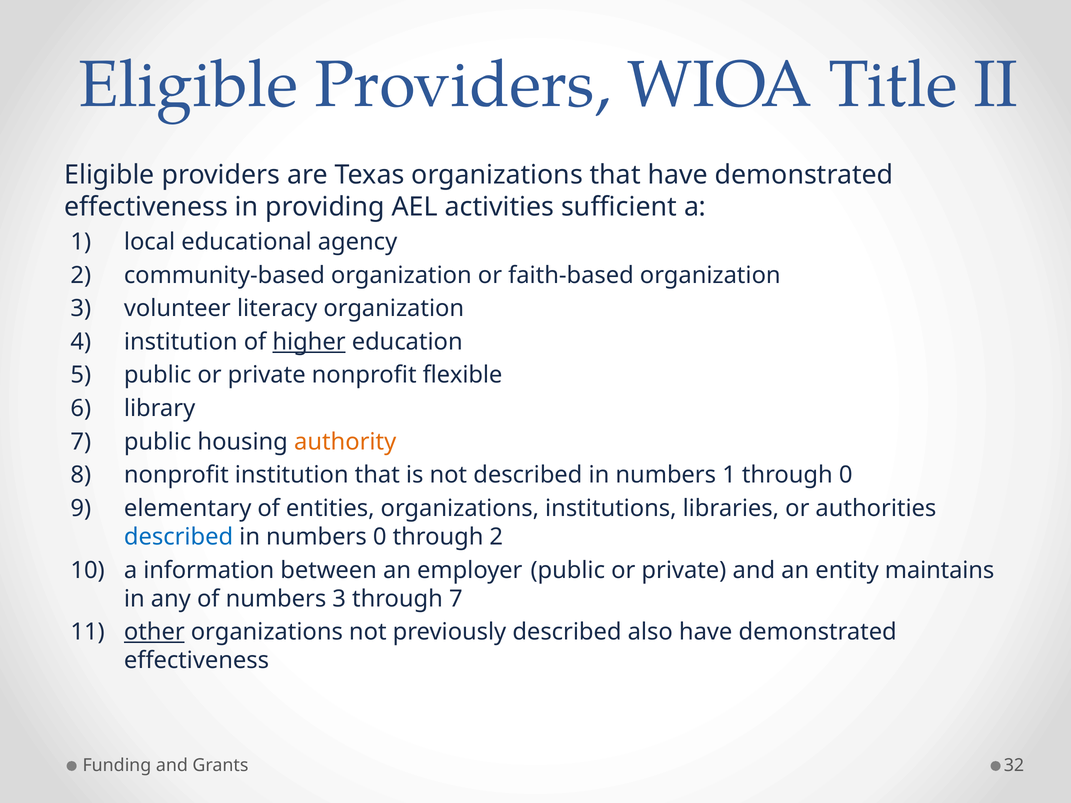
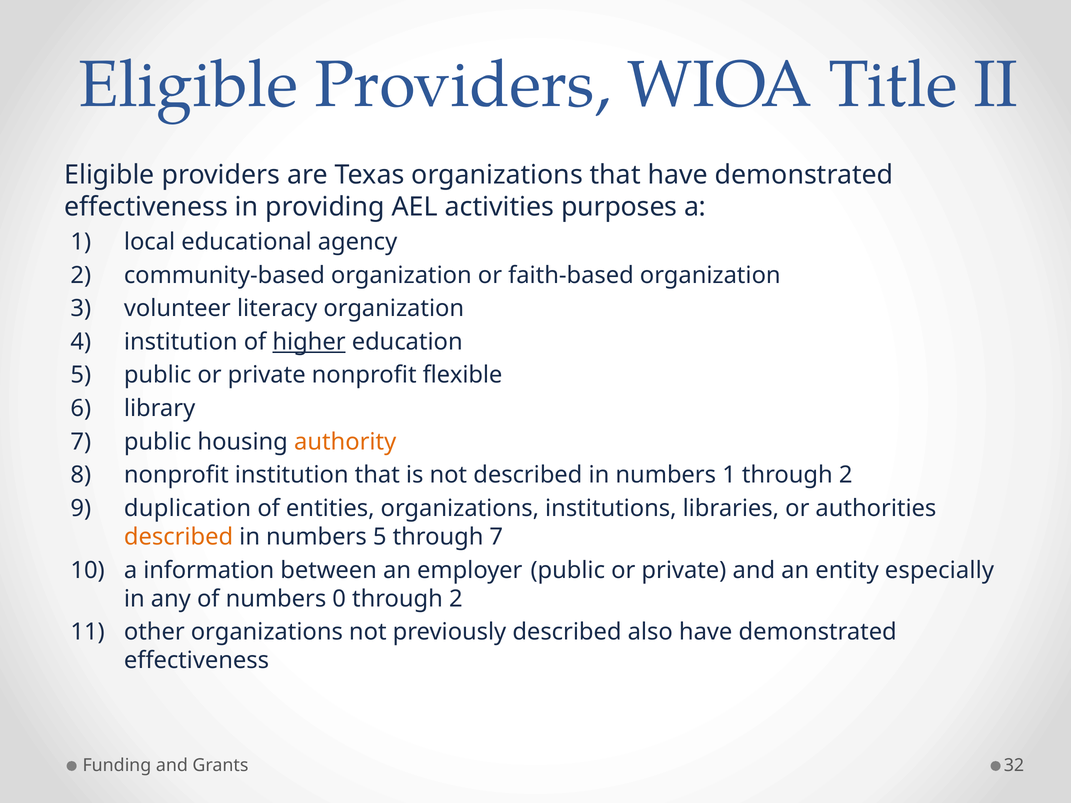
sufficient: sufficient -> purposes (619, 207)
1 through 0: 0 -> 2 (846, 475)
elementary: elementary -> duplication (188, 509)
described colour: blue -> orange (179, 537)
numbers 0: 0 -> 5 (380, 537)
through 2: 2 -> 7 (496, 537)
maintains: maintains -> especially (939, 570)
numbers 3: 3 -> 0 (339, 599)
7: 7 -> 2 (456, 599)
other underline: present -> none (154, 632)
